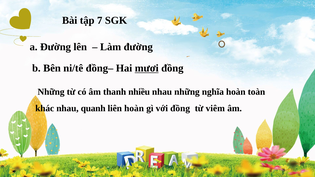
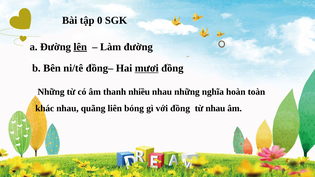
7: 7 -> 0 (100, 20)
lên underline: none -> present (80, 47)
quanh: quanh -> quãng (93, 108)
liên hoàn: hoàn -> bóng (134, 108)
từ viêm: viêm -> nhau (215, 108)
